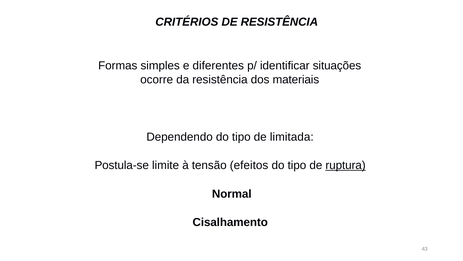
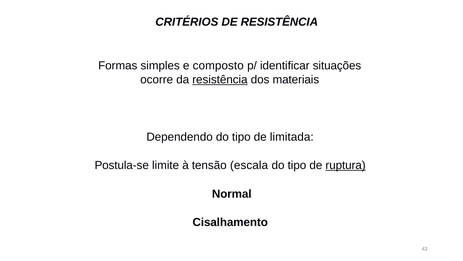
diferentes: diferentes -> composto (218, 66)
resistência underline: none -> present (220, 79)
efeitos: efeitos -> escala (249, 165)
